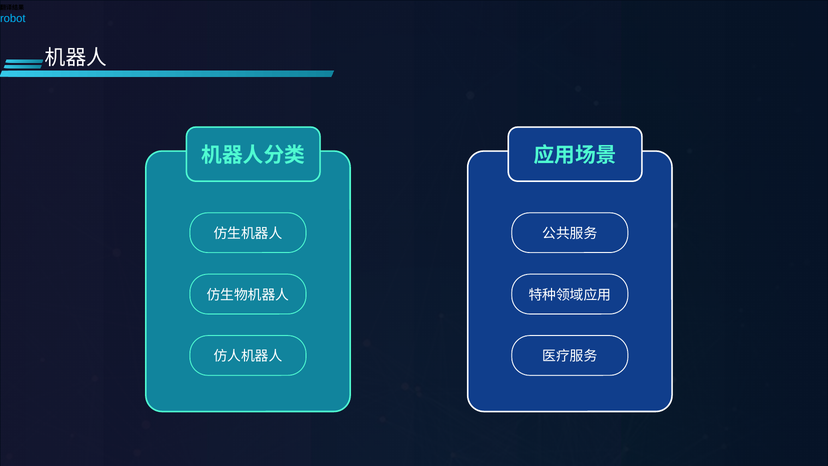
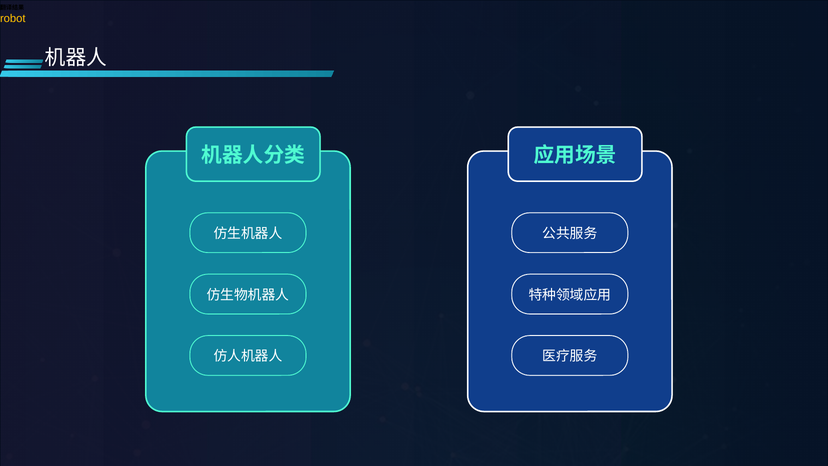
robot colour: light blue -> yellow (13, 18)
